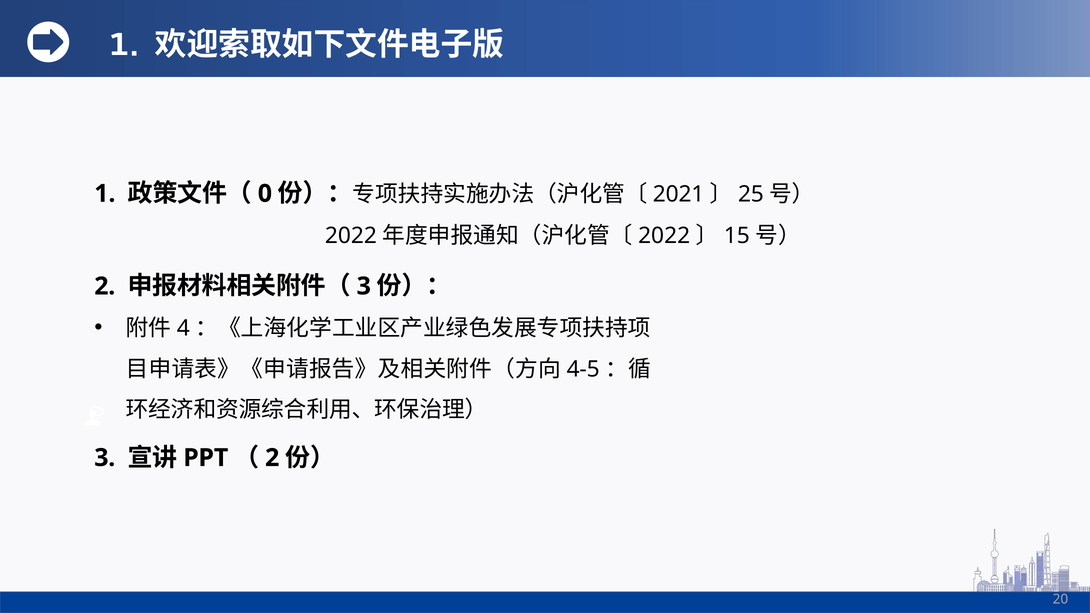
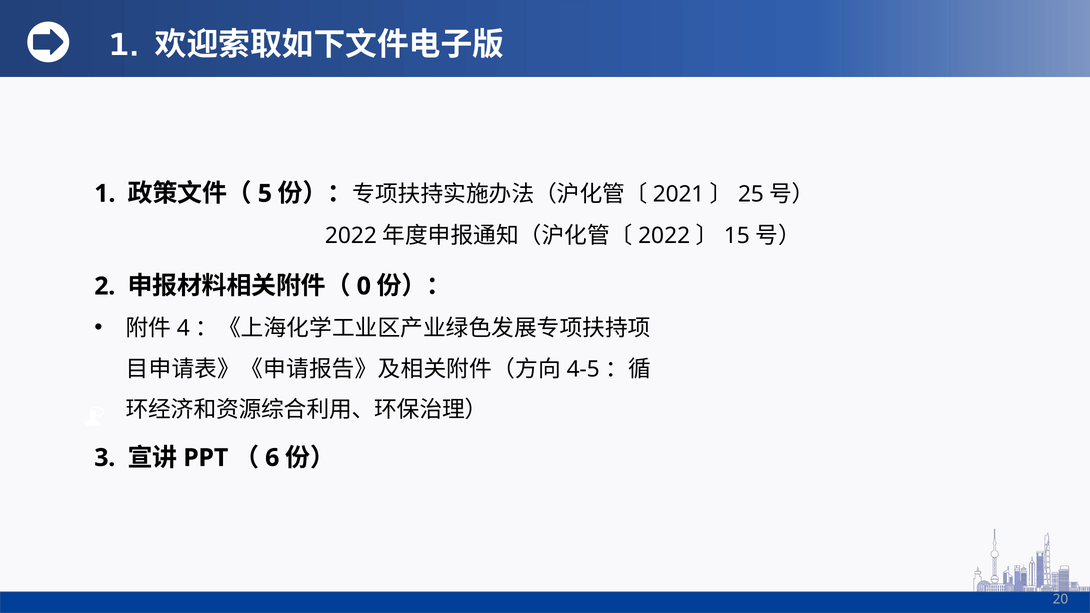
0: 0 -> 5 (265, 194)
3: 3 -> 0 (364, 286)
2: 2 -> 6 (272, 458)
